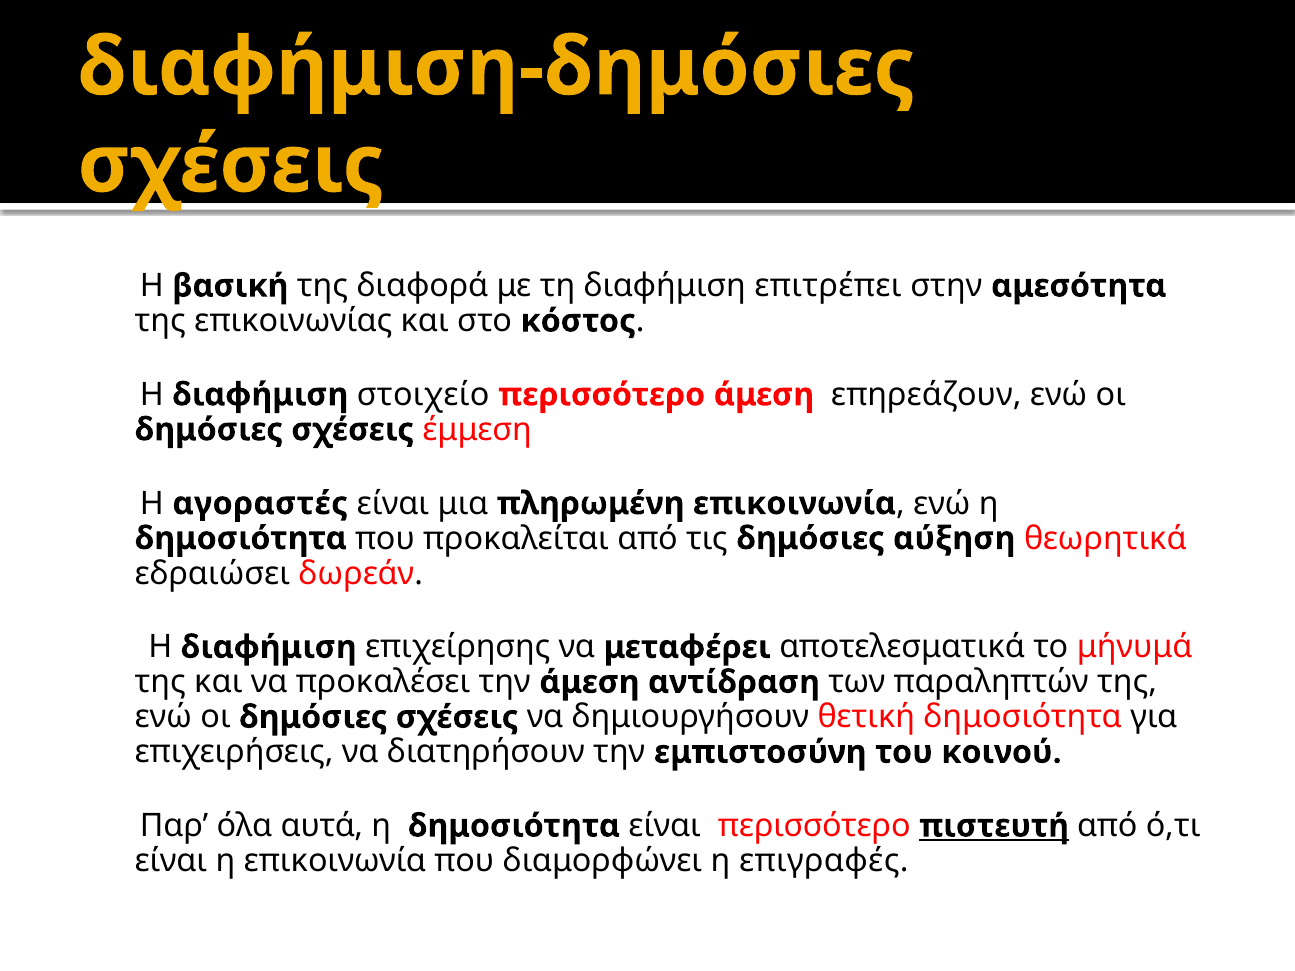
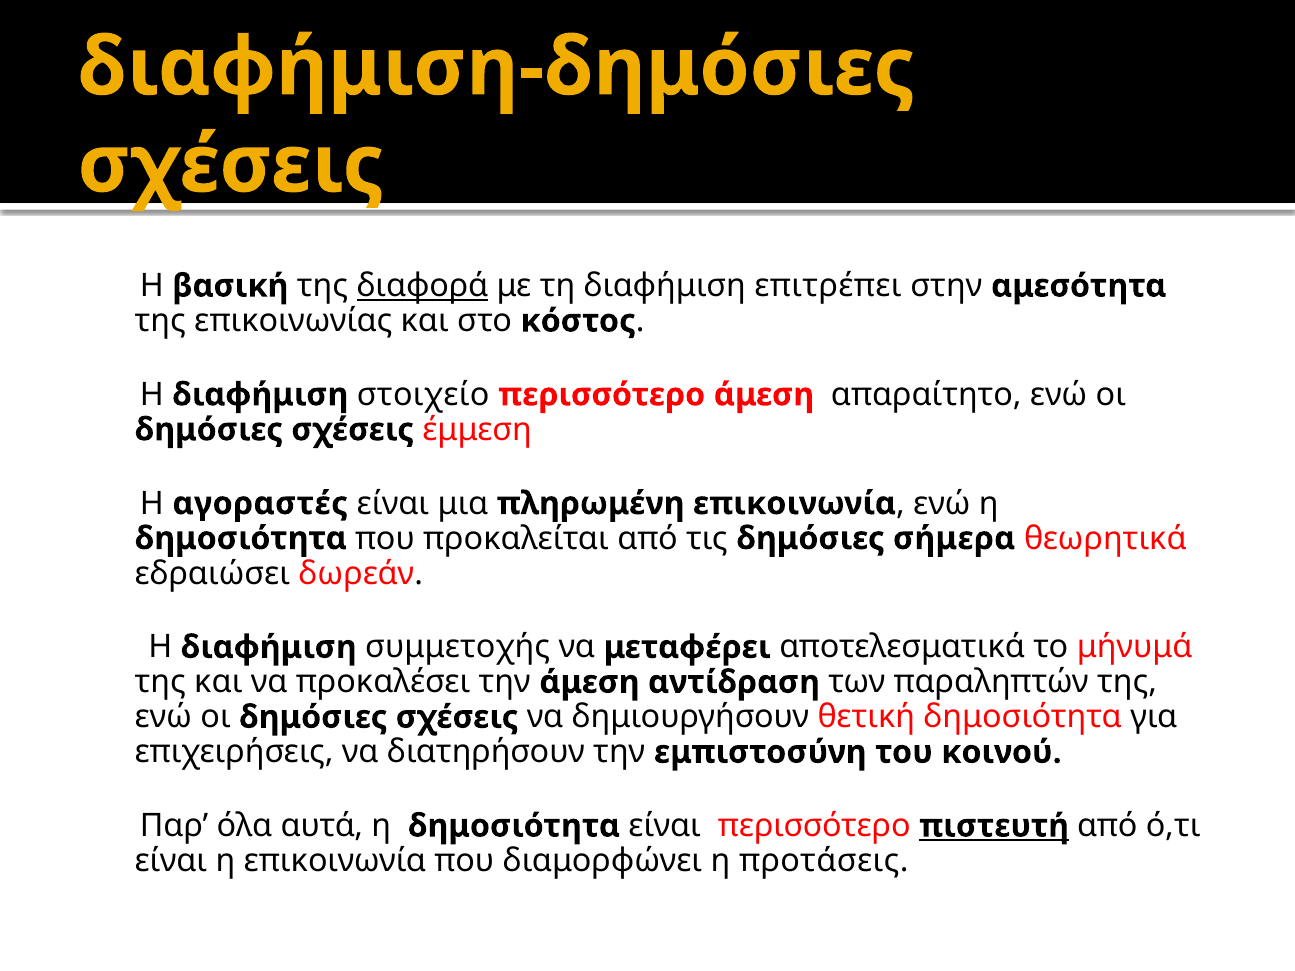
διαφορά underline: none -> present (422, 286)
επηρεάζουν: επηρεάζουν -> απαραίτητο (926, 395)
αύξηση: αύξηση -> σήμερα (954, 539)
επιχείρησης: επιχείρησης -> συμμετοχής (458, 647)
επιγραφές: επιγραφές -> προτάσεις (824, 861)
